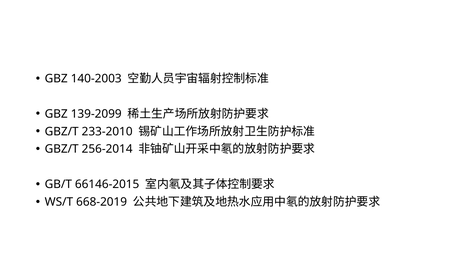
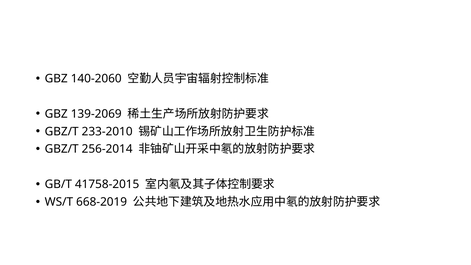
140-2003: 140-2003 -> 140-2060 (96, 79)
139-2099: 139-2099 -> 139-2069 (96, 114)
66146-2015: 66146-2015 -> 41758-2015 (107, 184)
